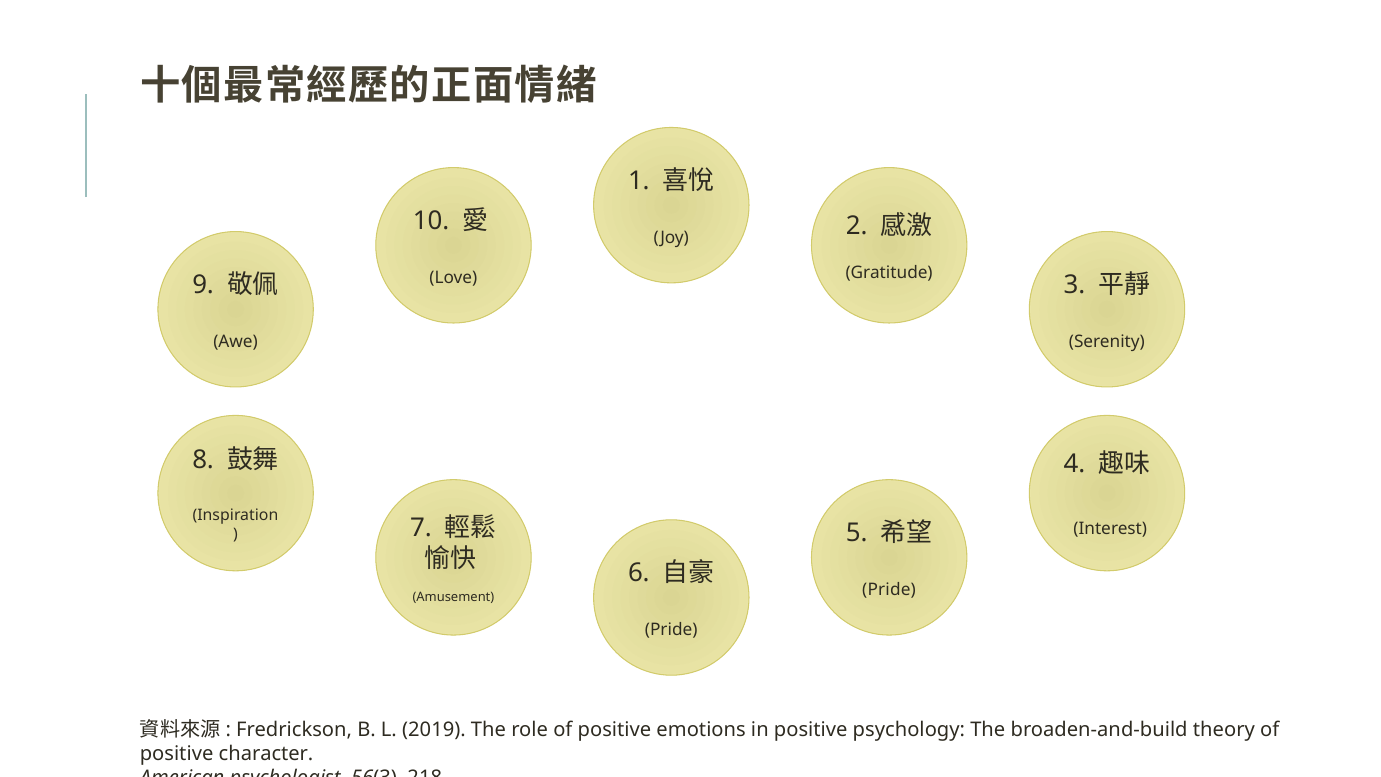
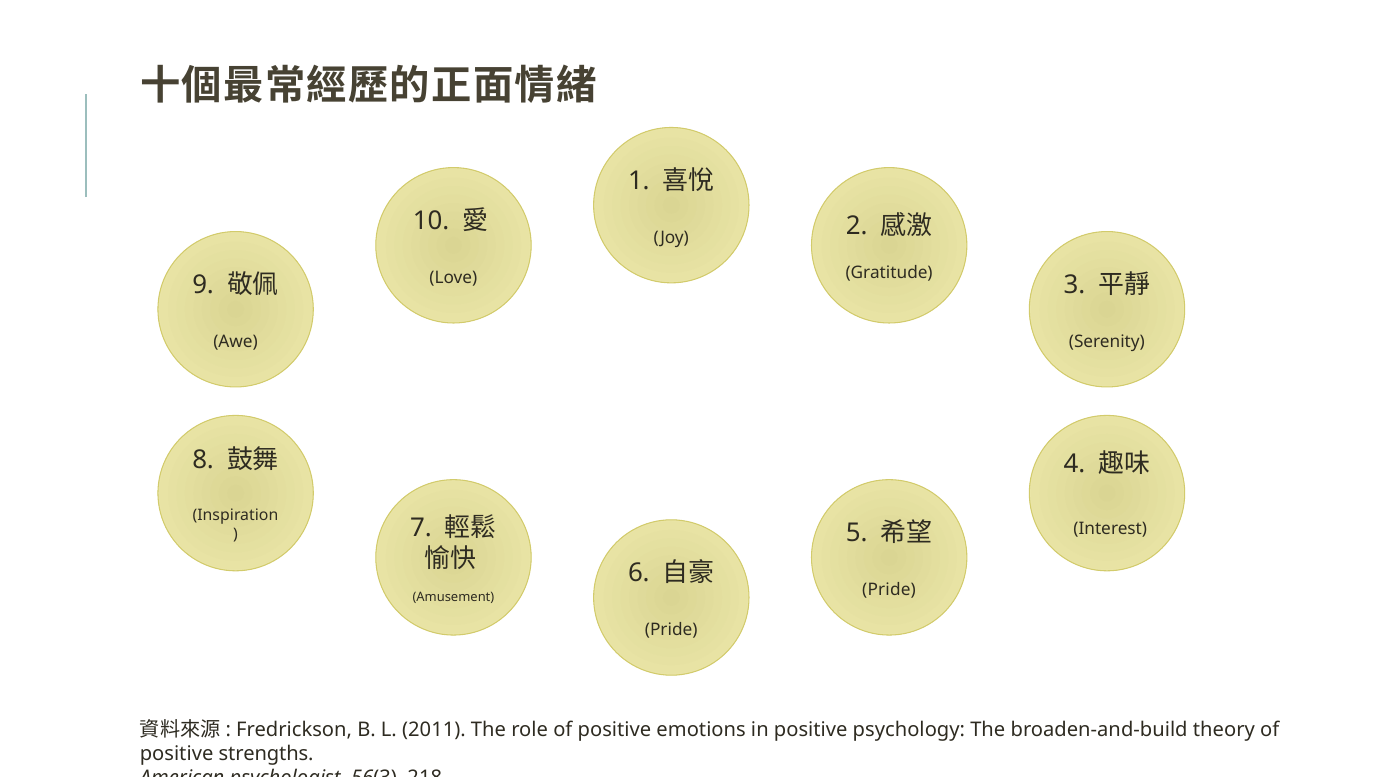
2019: 2019 -> 2011 (434, 730)
character: character -> strengths (266, 754)
